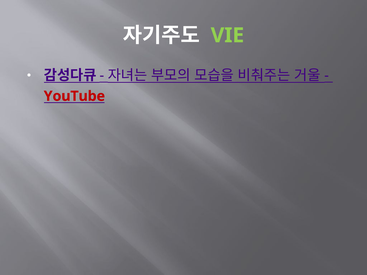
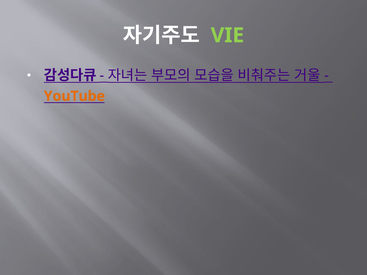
YouTube colour: red -> orange (74, 96)
